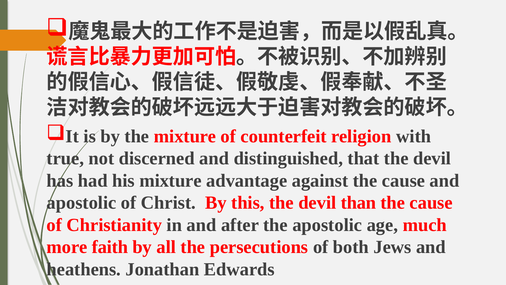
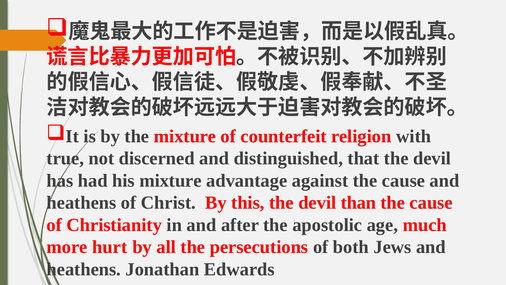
apostolic: apostolic -> heathens (81, 203)
faith: faith -> hurt (110, 247)
